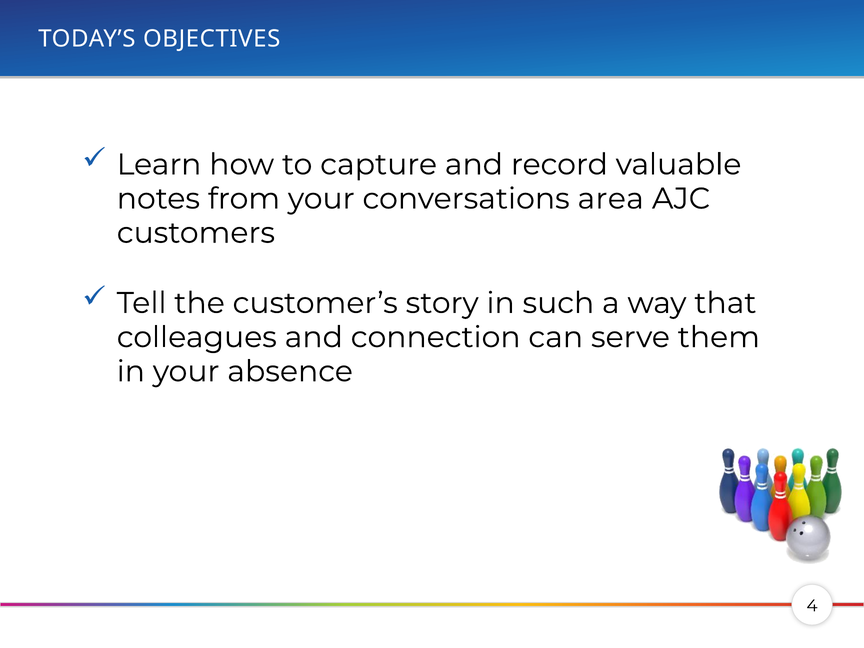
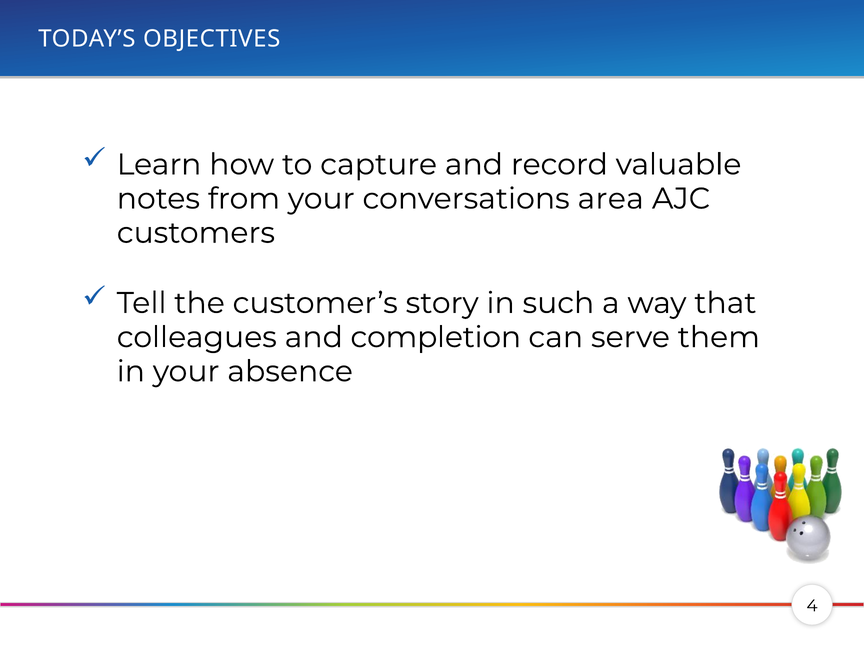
connection: connection -> completion (436, 337)
